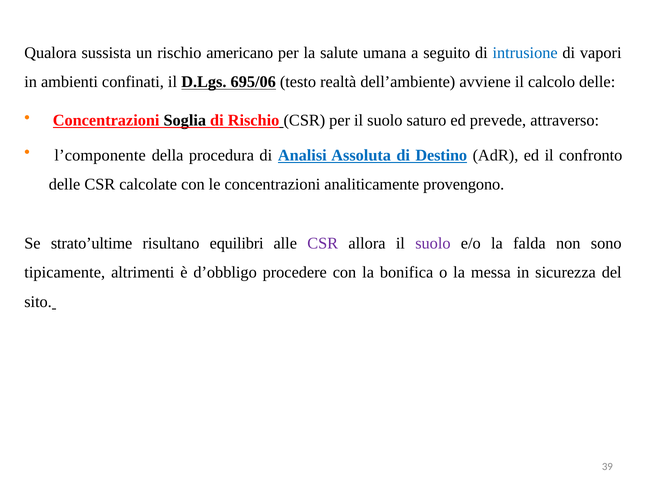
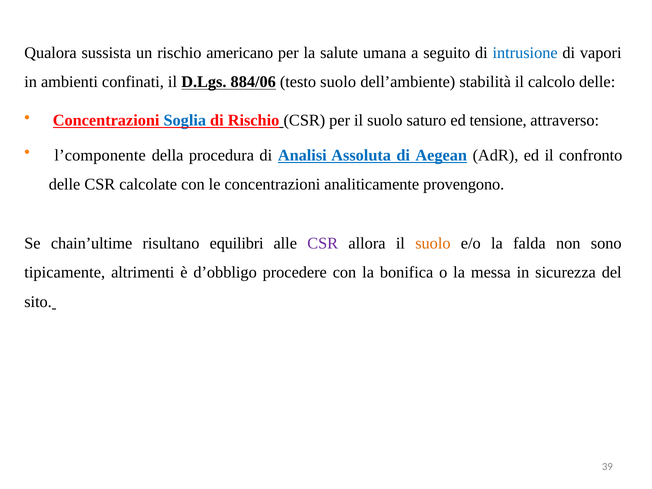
695/06: 695/06 -> 884/06 (253, 82)
testo realtà: realtà -> suolo (338, 82)
avviene: avviene -> stabilità (485, 82)
Soglia colour: black -> blue (185, 120)
prevede: prevede -> tensione (498, 120)
Destino: Destino -> Aegean (441, 155)
strato’ultime: strato’ultime -> chain’ultime (92, 243)
suolo colour: purple -> orange (433, 243)
